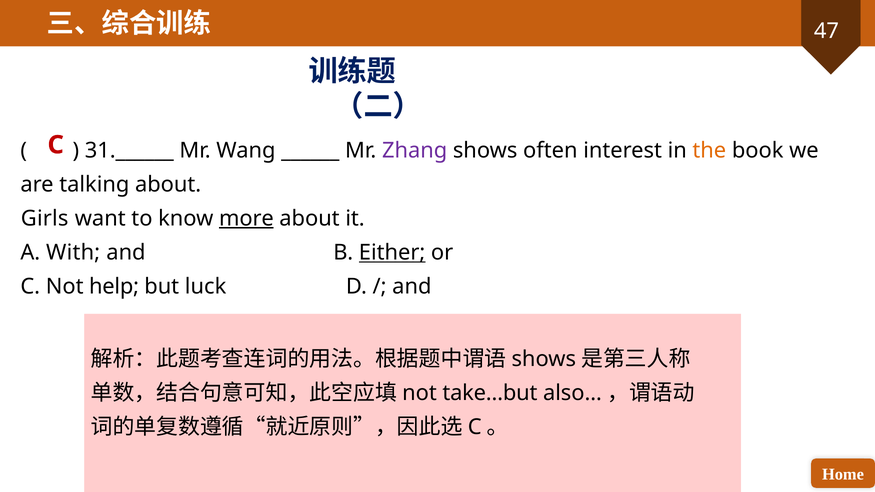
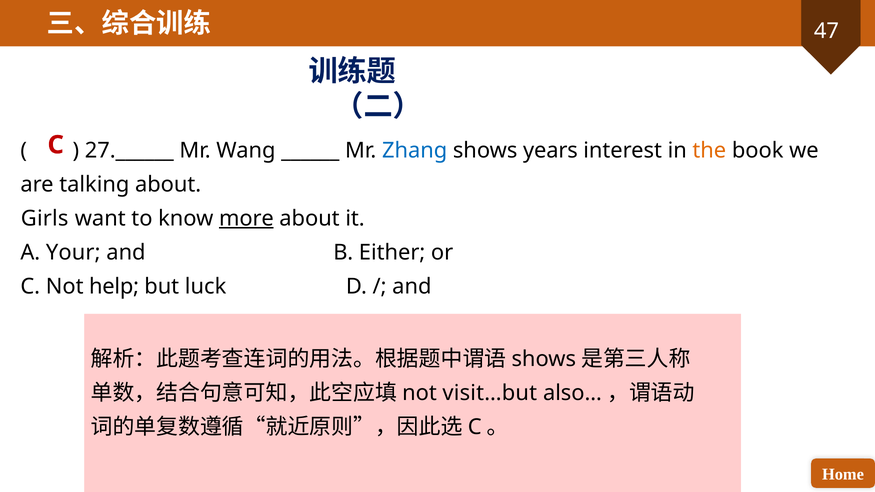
31.______: 31.______ -> 27.______ (129, 150)
Zhang colour: purple -> blue (415, 150)
often: often -> years (550, 150)
With: With -> Your (73, 253)
Either underline: present -> none (392, 253)
take…but: take…but -> visit…but (490, 393)
